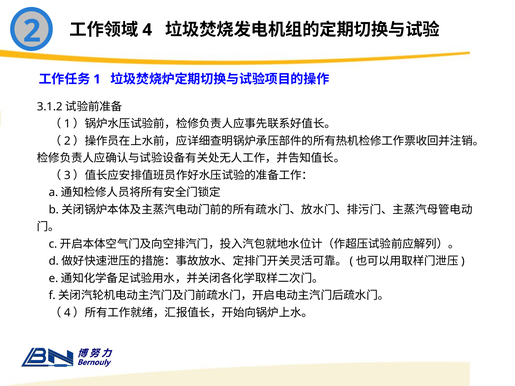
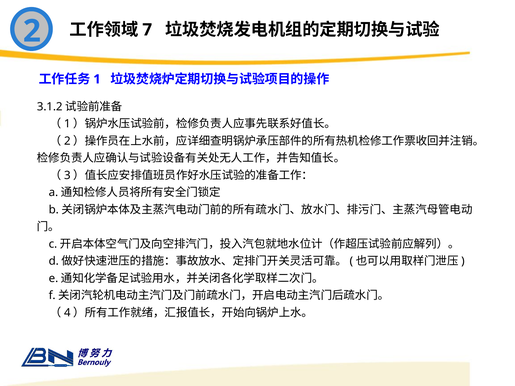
4: 4 -> 7 (147, 30)
